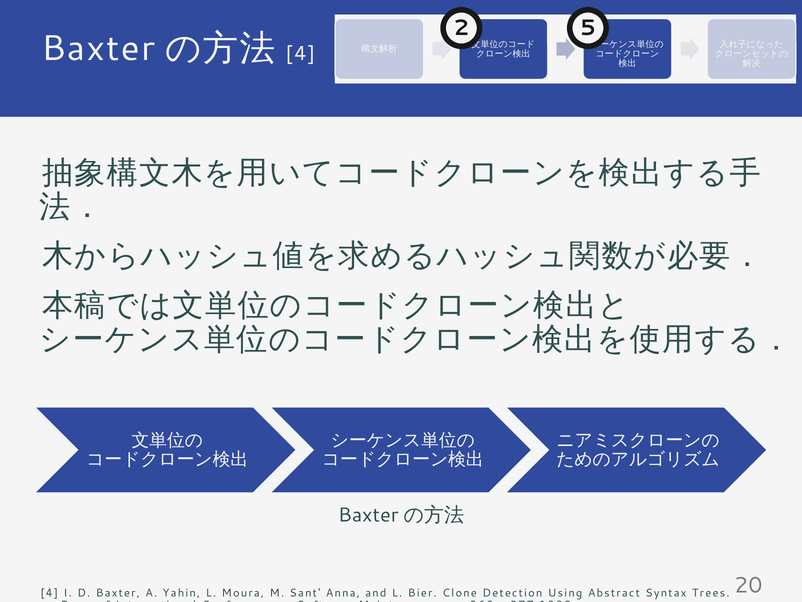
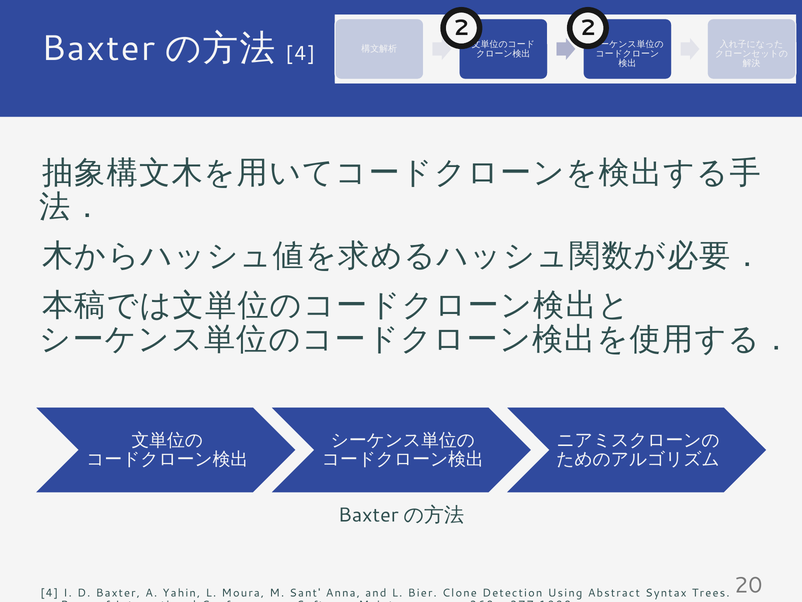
2 5: 5 -> 2 (588, 28)
